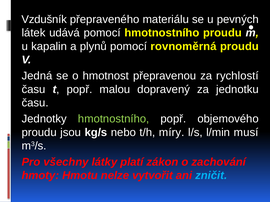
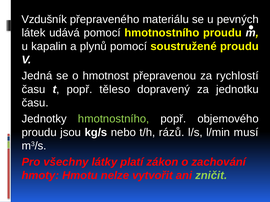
rovnoměrná: rovnoměrná -> soustružené (184, 46)
malou: malou -> těleso (115, 90)
míry: míry -> rázů (172, 133)
zničit colour: light blue -> light green (211, 176)
